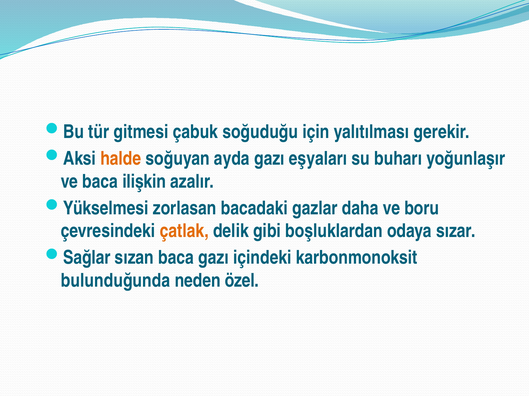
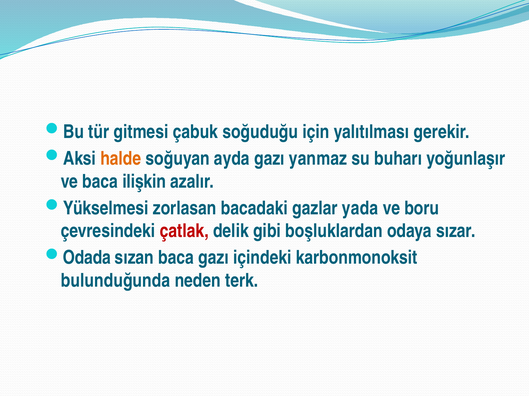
eşyaları: eşyaları -> yanmaz (318, 159)
daha: daha -> yada (360, 209)
çatlak colour: orange -> red (184, 231)
Sağlar: Sağlar -> Odada (87, 258)
özel: özel -> terk (242, 281)
